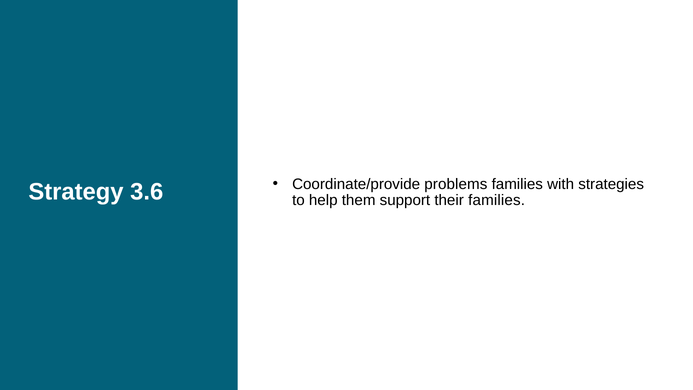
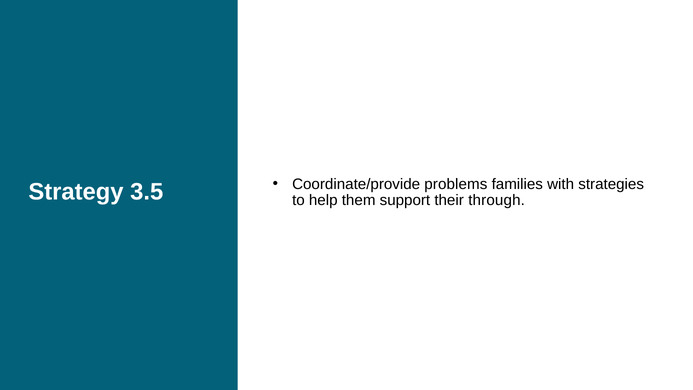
3.6: 3.6 -> 3.5 (147, 192)
their families: families -> through (497, 200)
